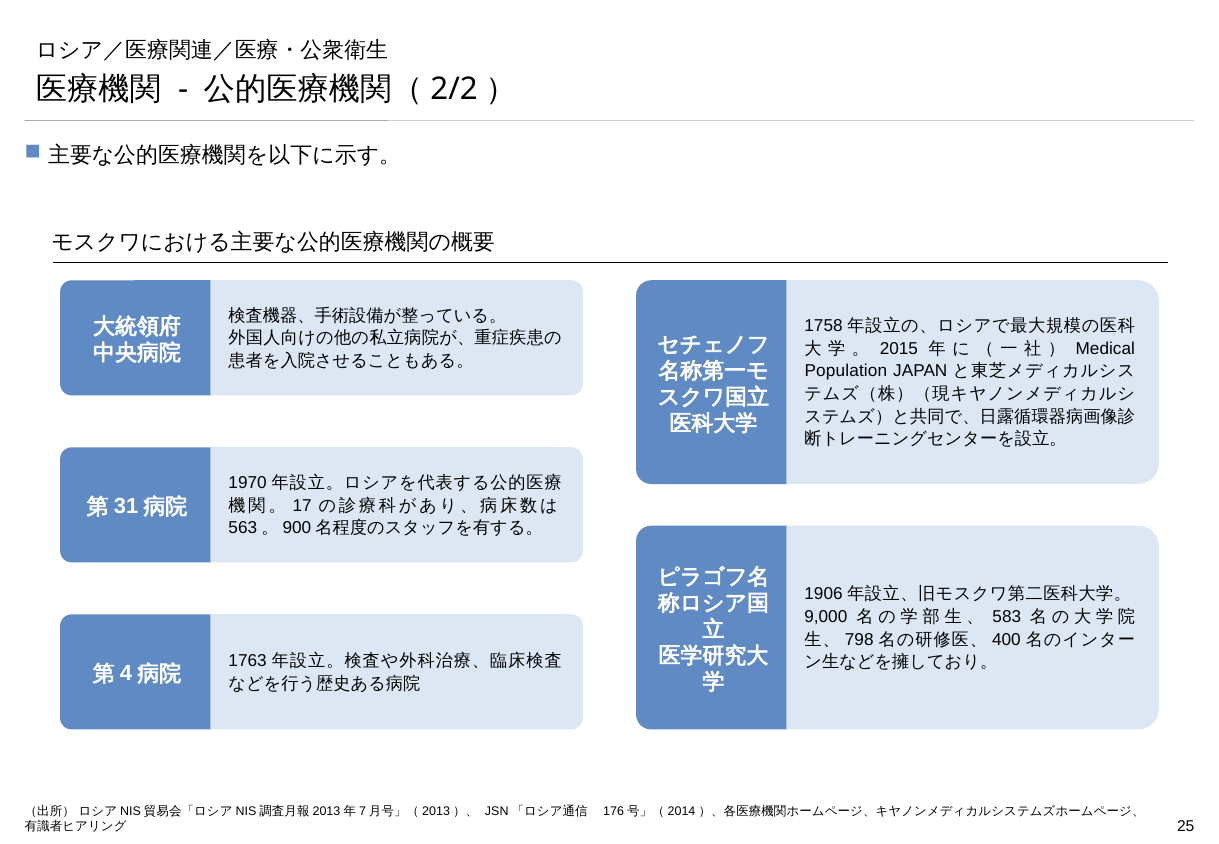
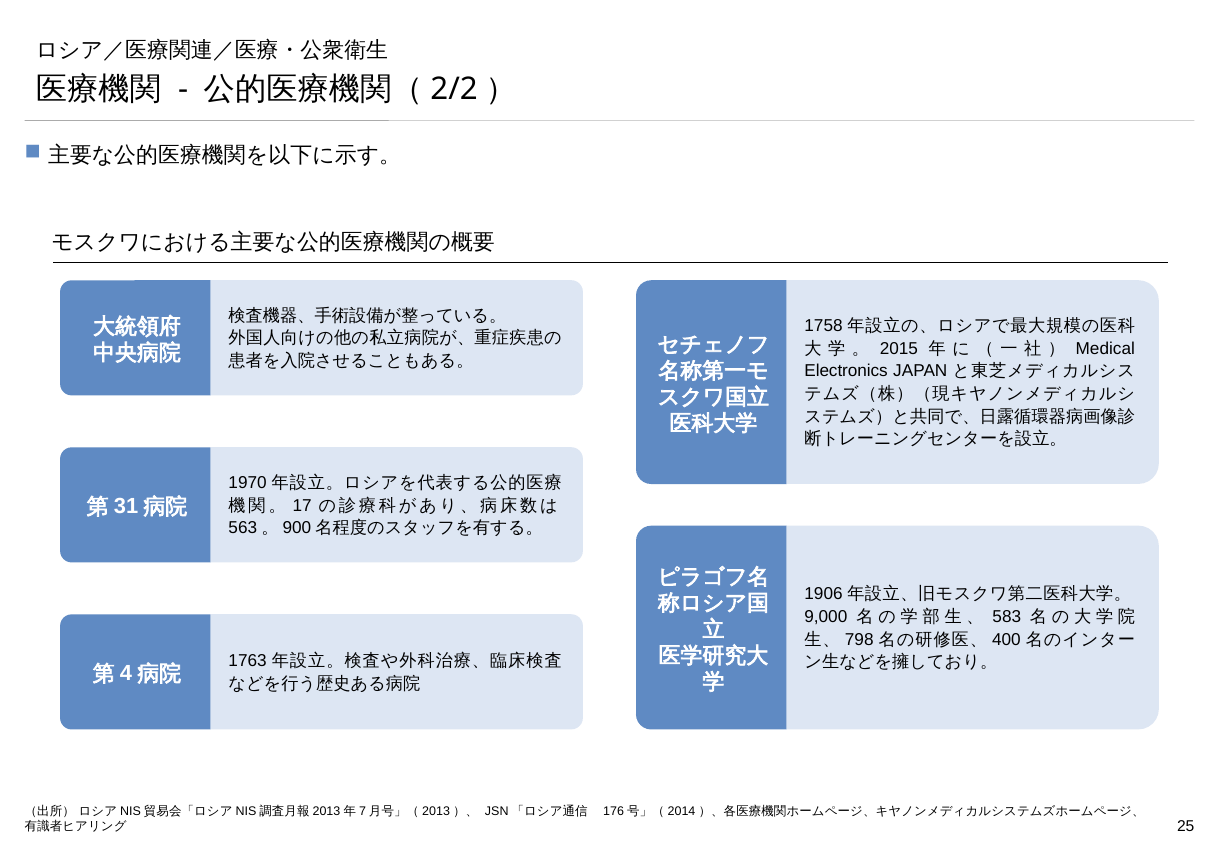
Population: Population -> Electronics (846, 371)
